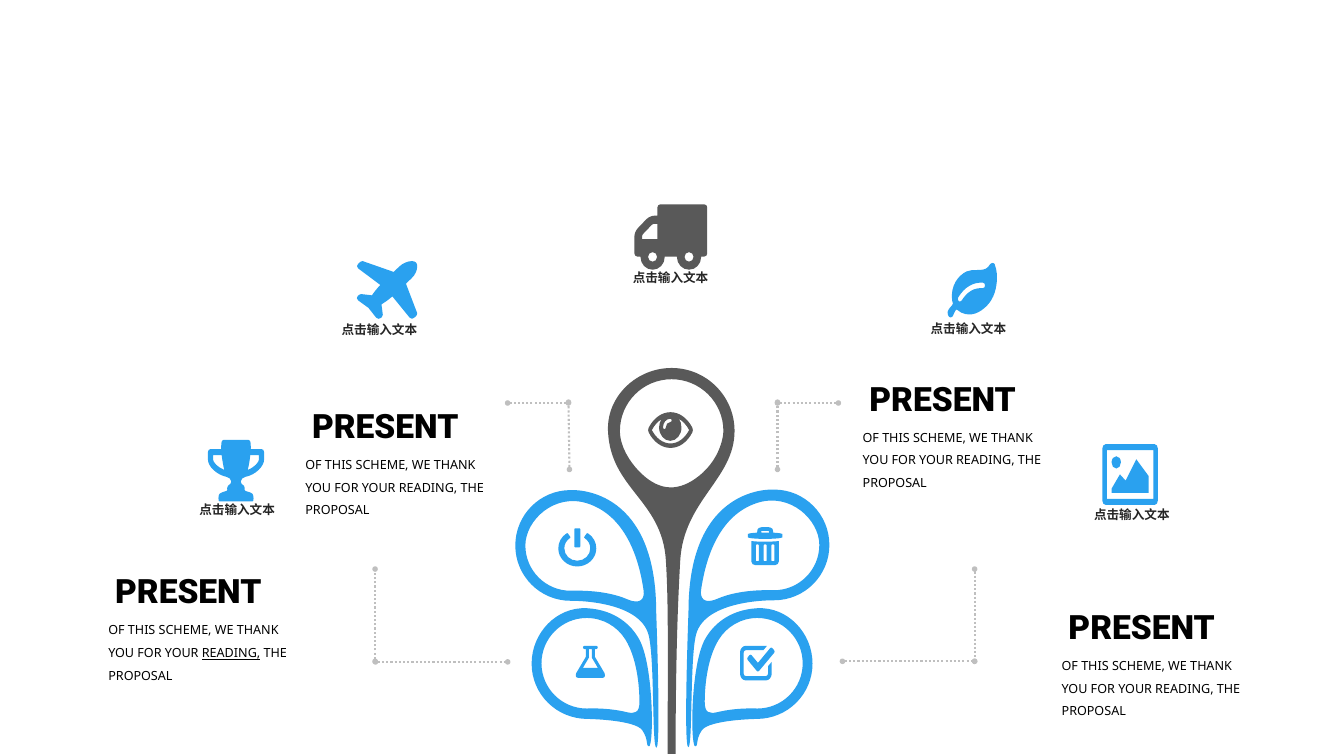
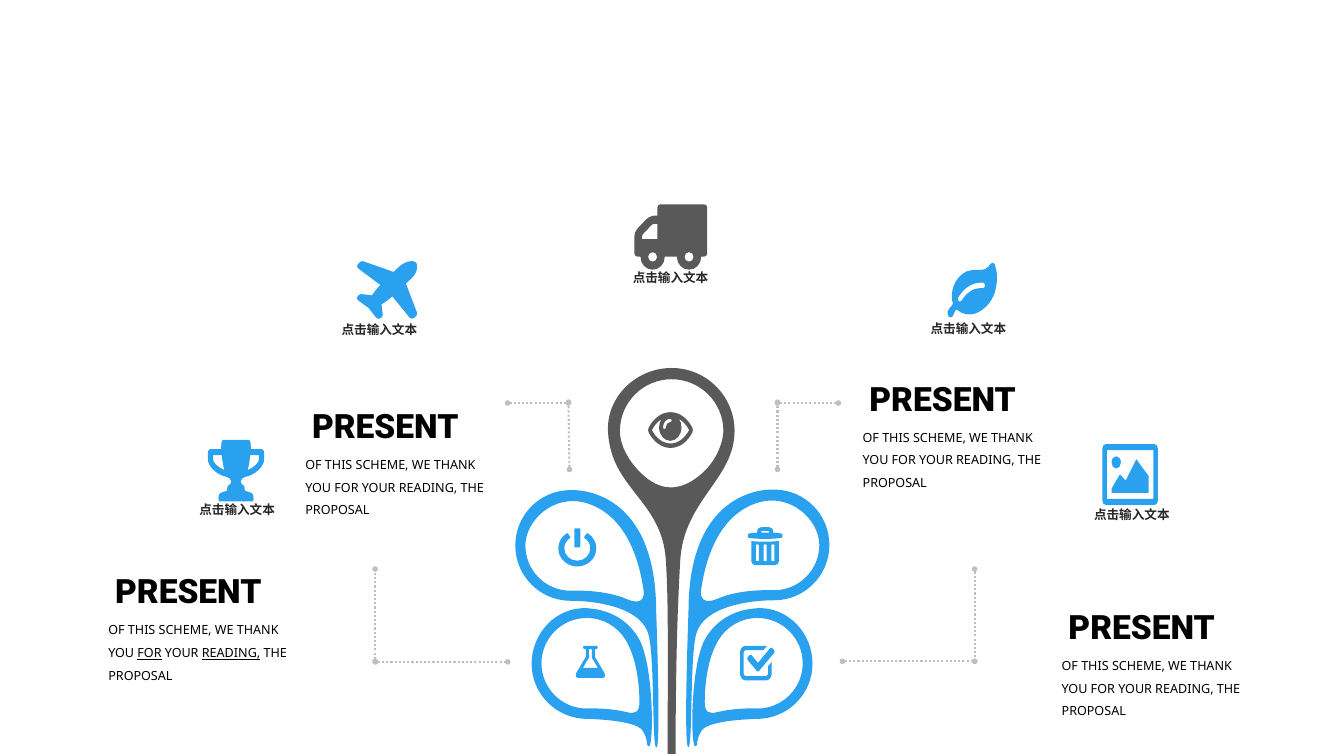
FOR underline: none -> present (149, 654)
